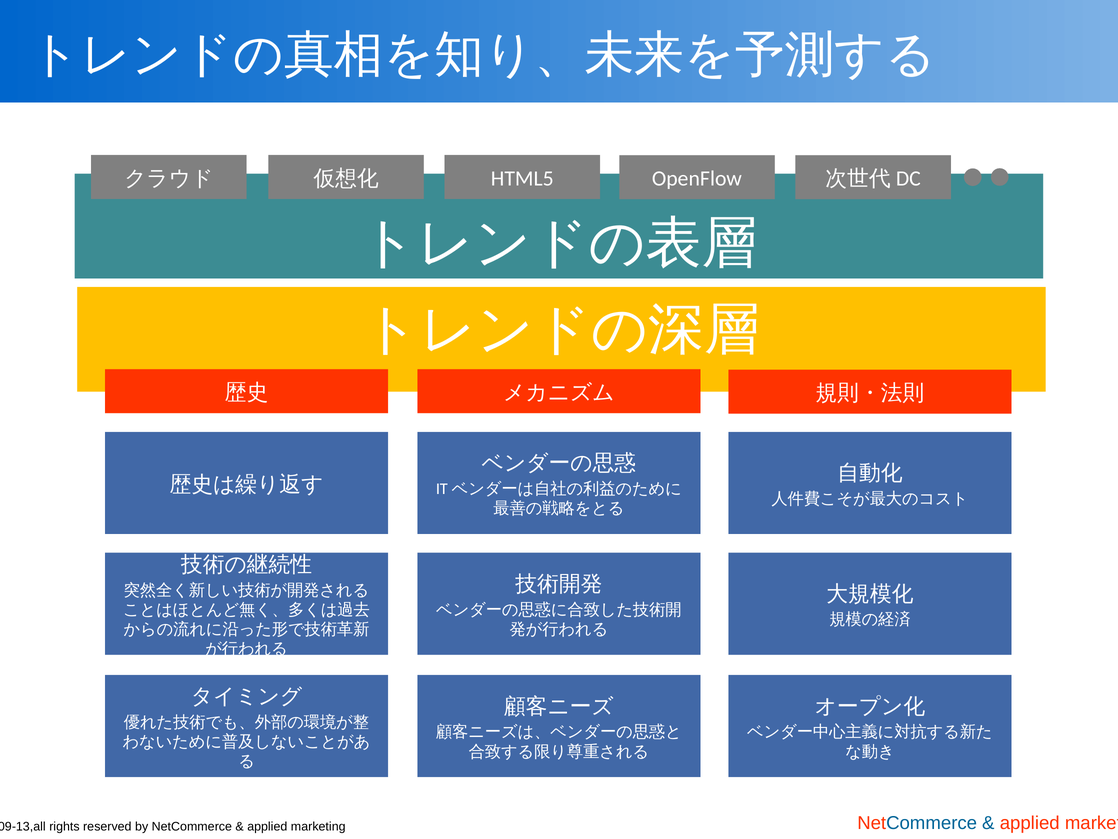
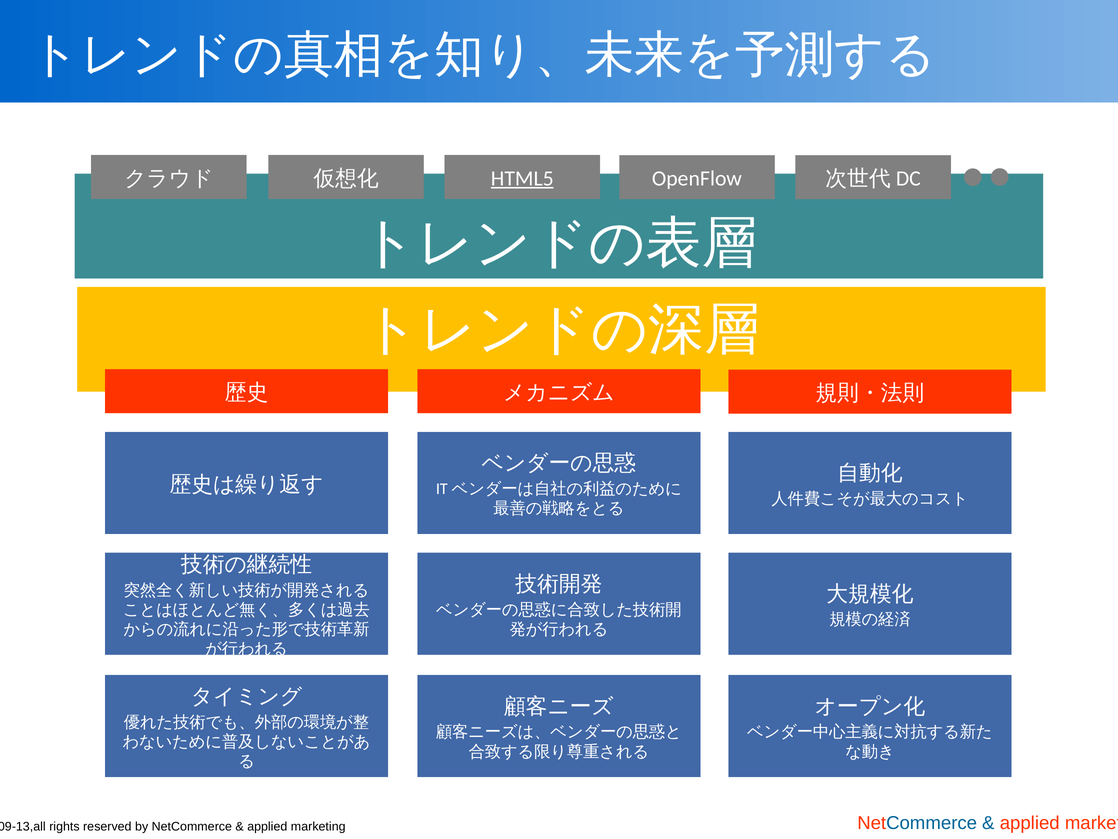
HTML5 underline: none -> present (522, 178)
